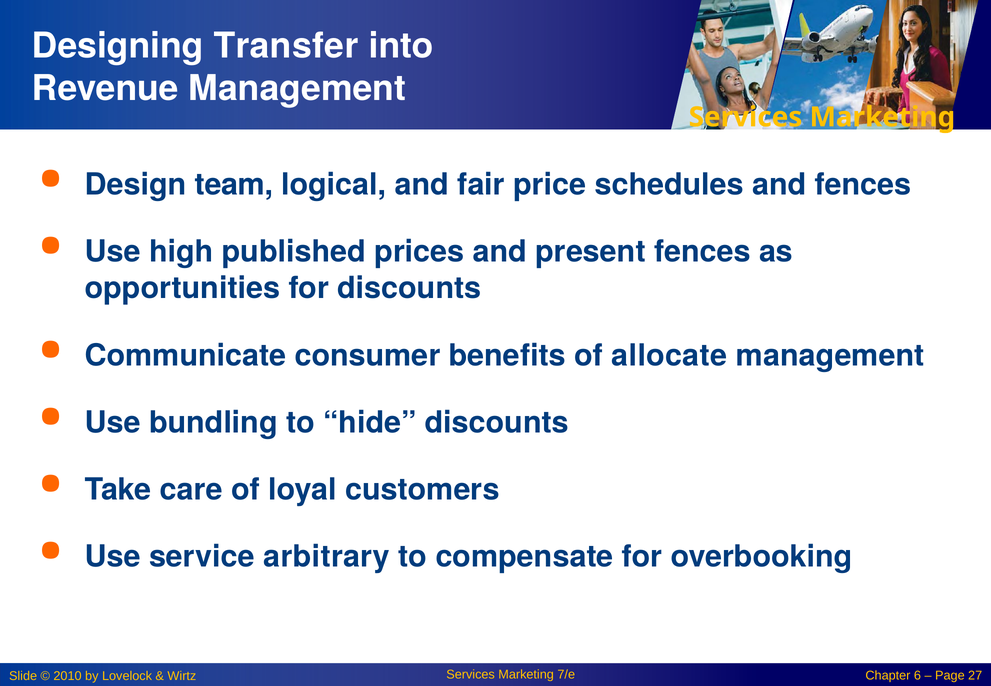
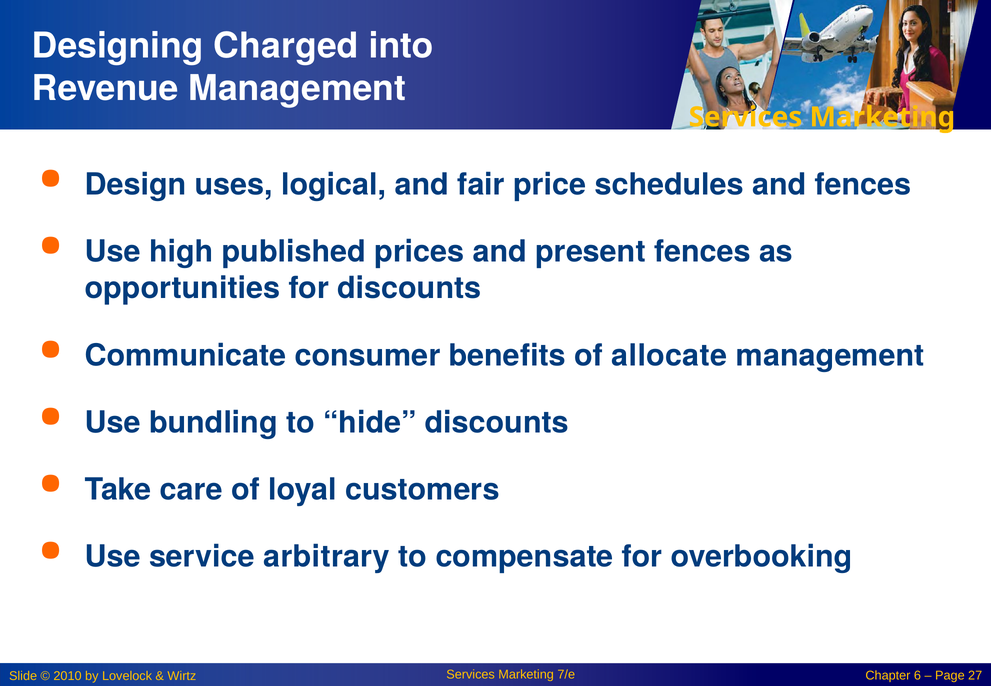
Transfer: Transfer -> Charged (286, 46)
team: team -> uses (234, 185)
